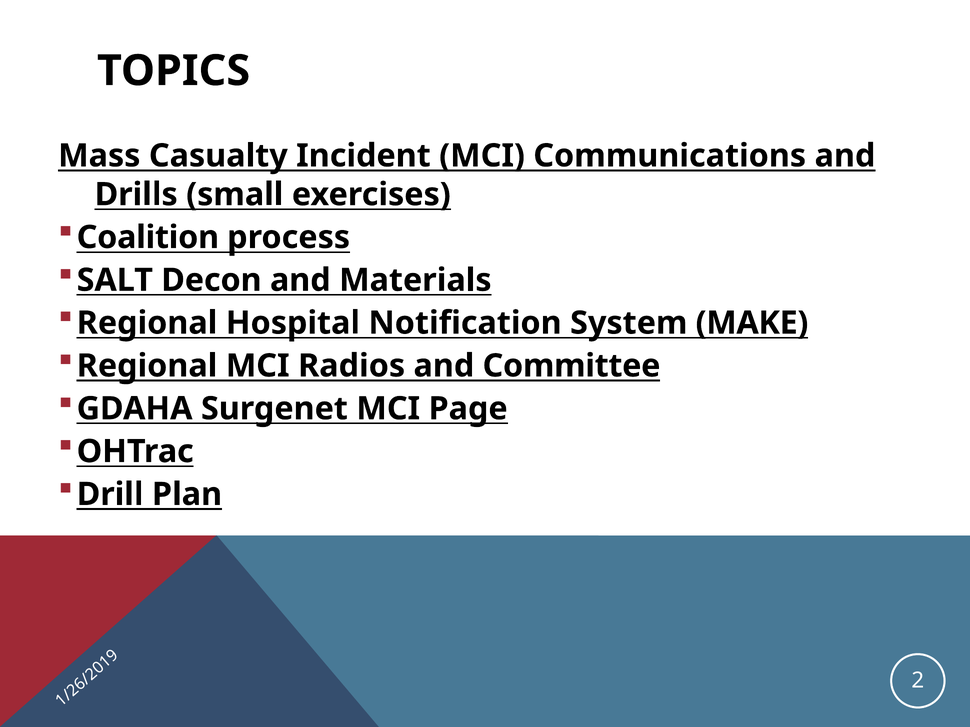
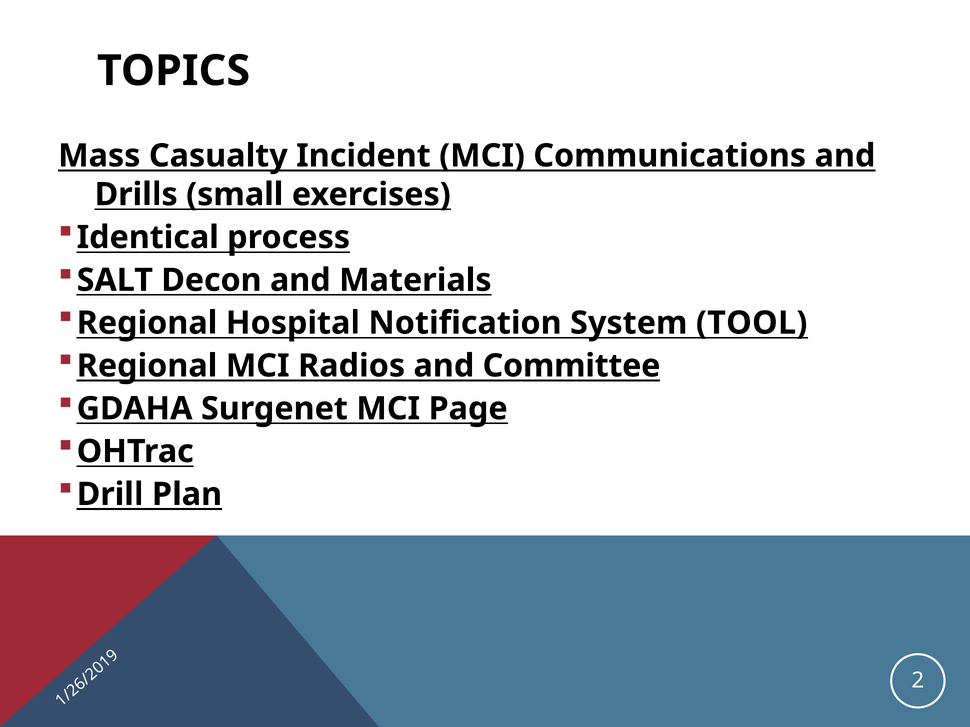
Coalition: Coalition -> Identical (148, 238)
MAKE: MAKE -> TOOL (752, 323)
